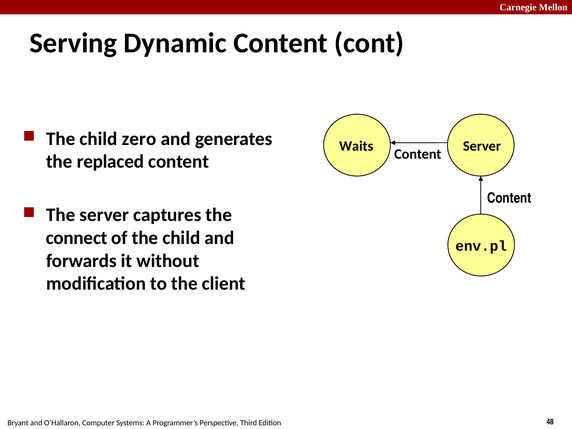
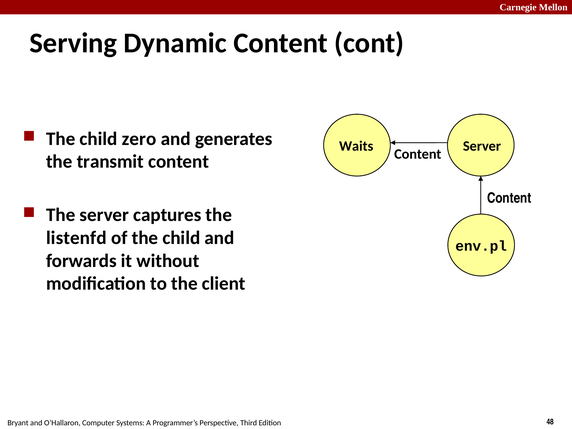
replaced: replaced -> transmit (110, 162)
connect: connect -> listenfd (76, 238)
